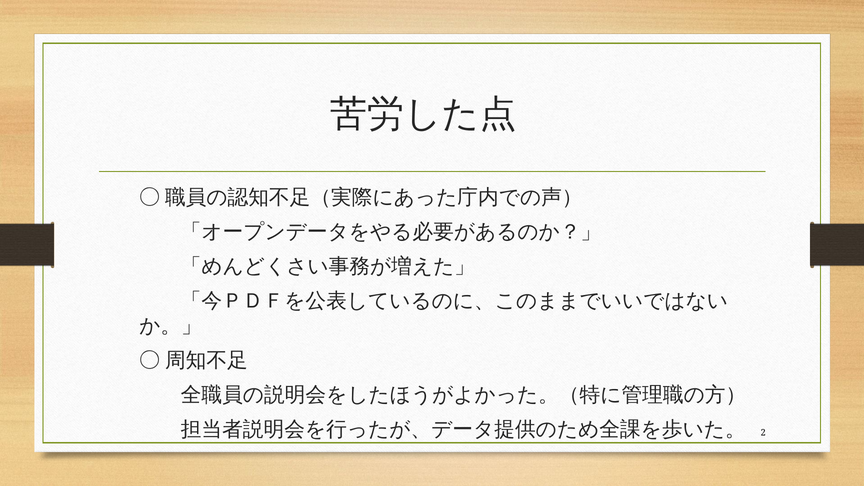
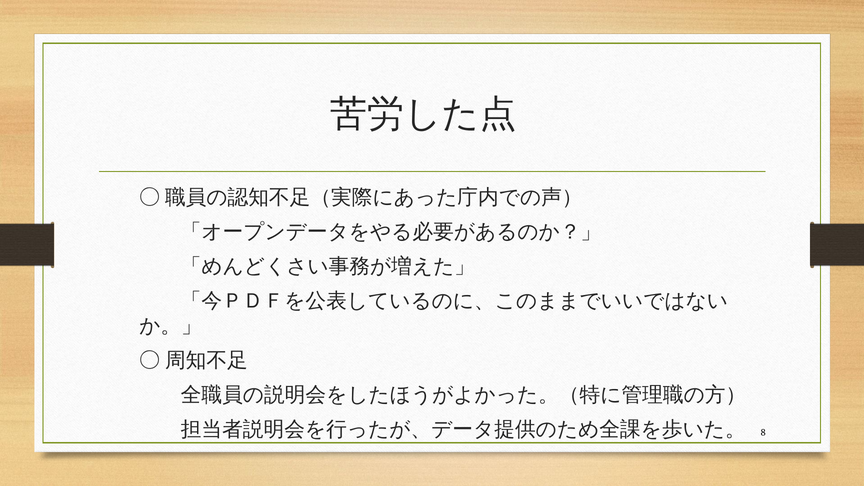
2: 2 -> 8 (763, 433)
